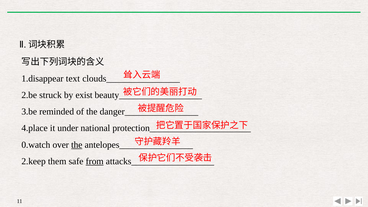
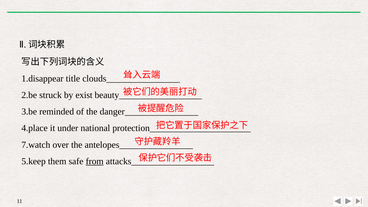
text: text -> title (73, 78)
0.watch: 0.watch -> 7.watch (36, 145)
the underline: present -> none (77, 145)
2.keep: 2.keep -> 5.keep (34, 161)
